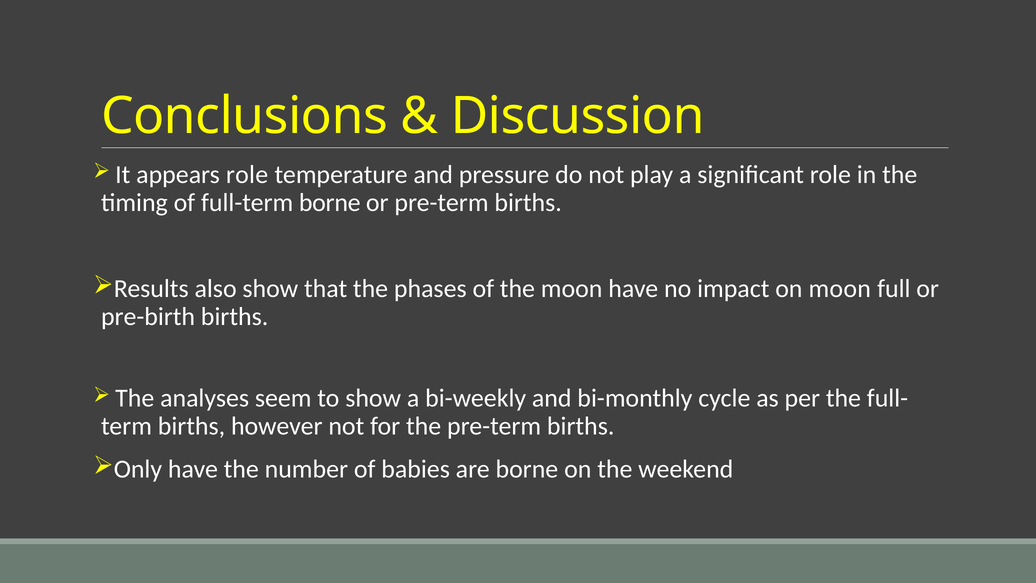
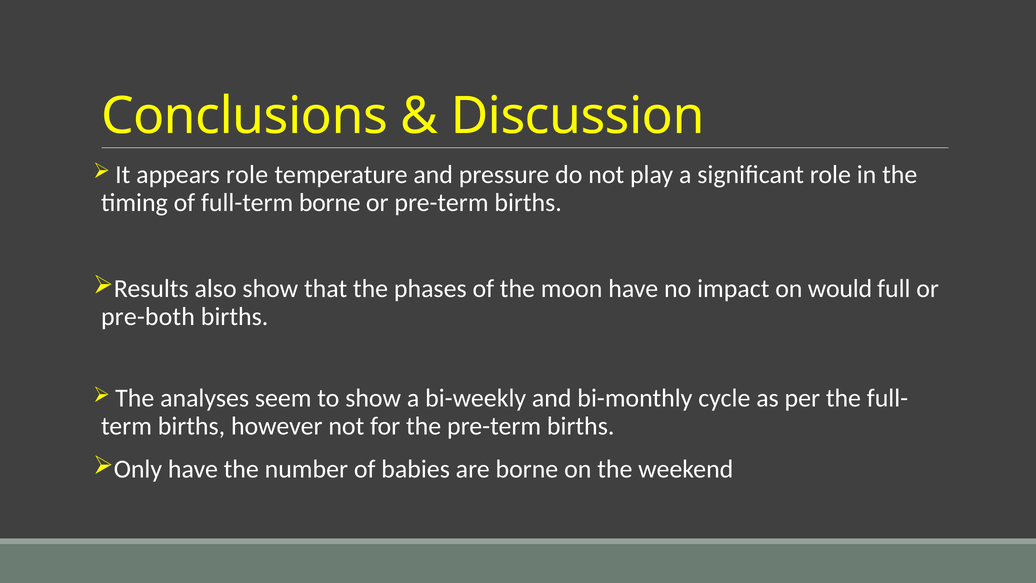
on moon: moon -> would (840, 289)
pre-birth: pre-birth -> pre-both (148, 317)
